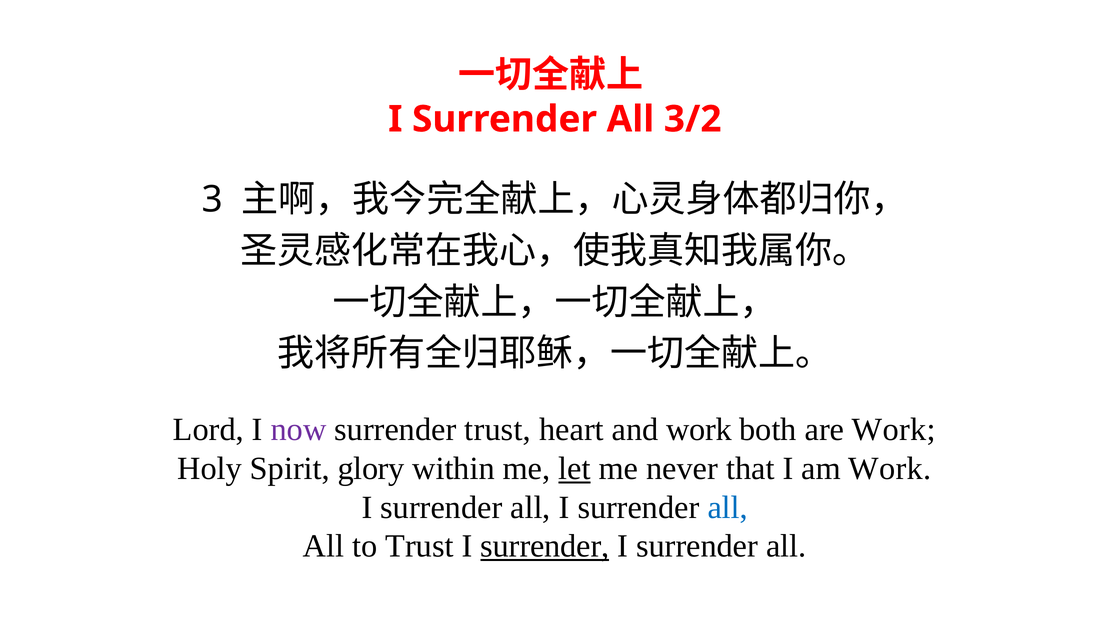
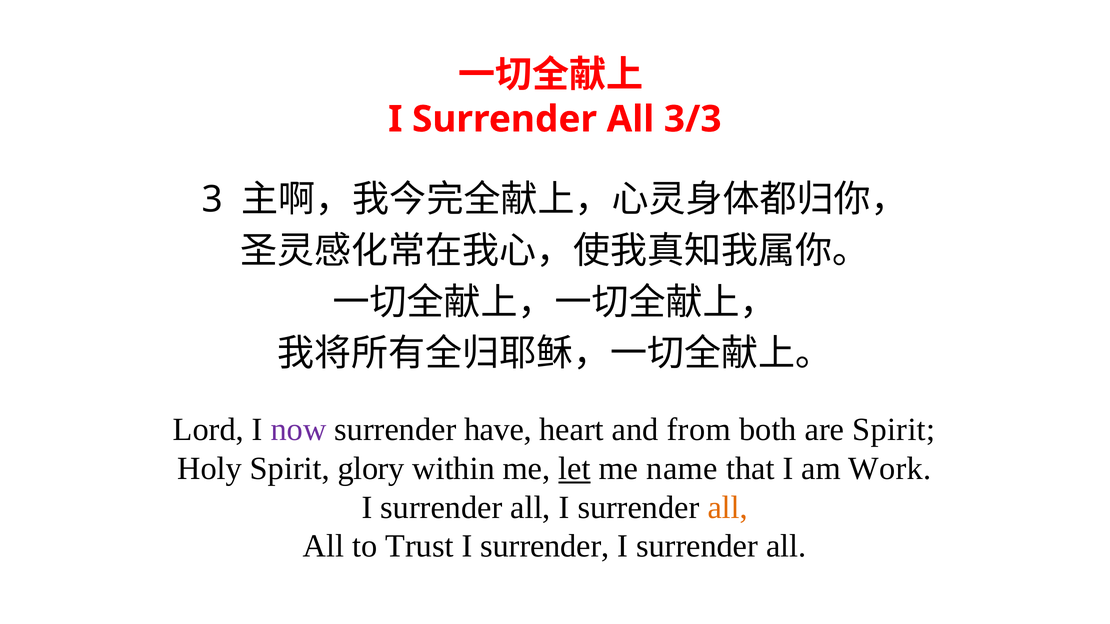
3/2: 3/2 -> 3/3 (693, 119)
surrender trust: trust -> have (498, 430)
and work: work -> from (699, 430)
are Work: Work -> Spirit (894, 430)
never: never -> name (682, 469)
all colour: blue -> orange (728, 508)
surrender underline: present -> none (545, 547)
